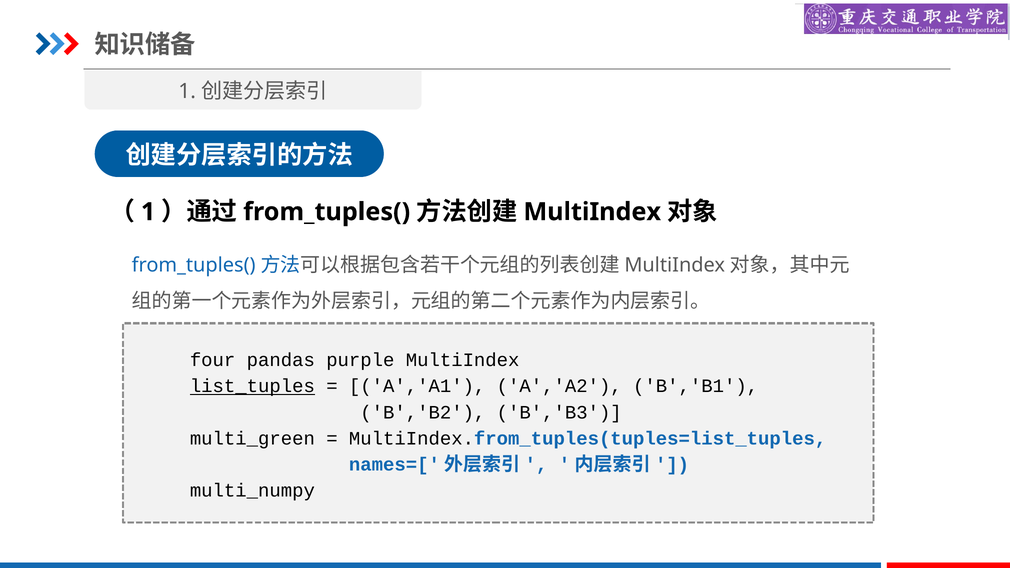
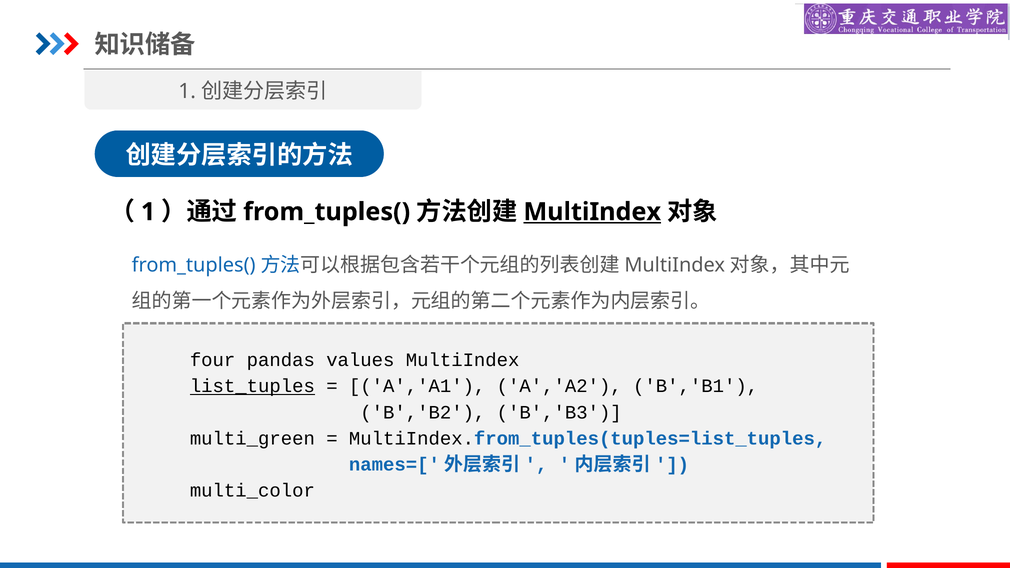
MultiIndex underline: none -> present (592, 212)
purple: purple -> values (360, 360)
multi_numpy: multi_numpy -> multi_color (252, 491)
